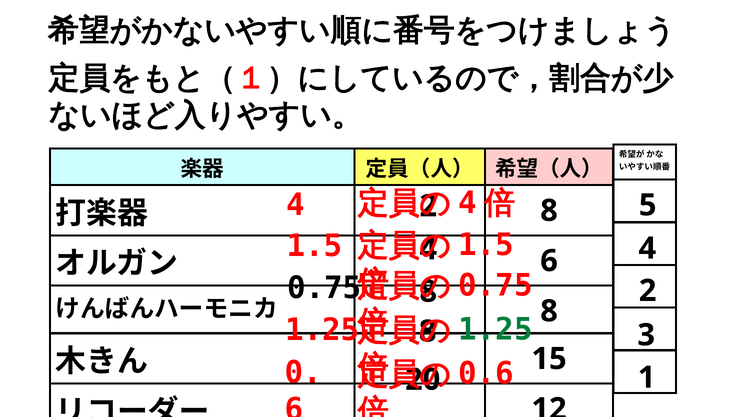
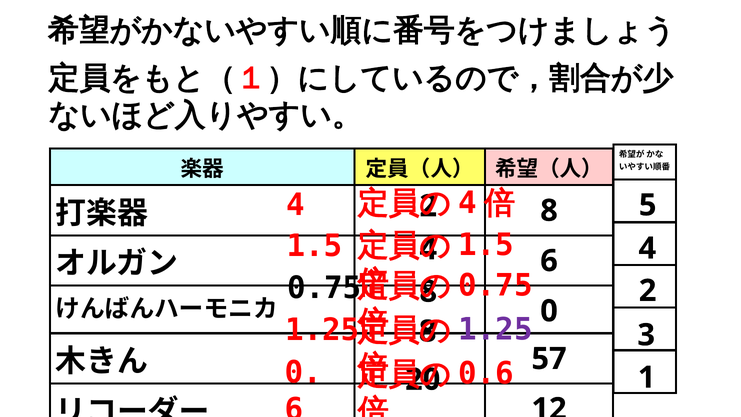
8: 8 -> 0 (549, 311)
1.25 colour: green -> purple (496, 330)
15: 15 -> 57 (549, 359)
